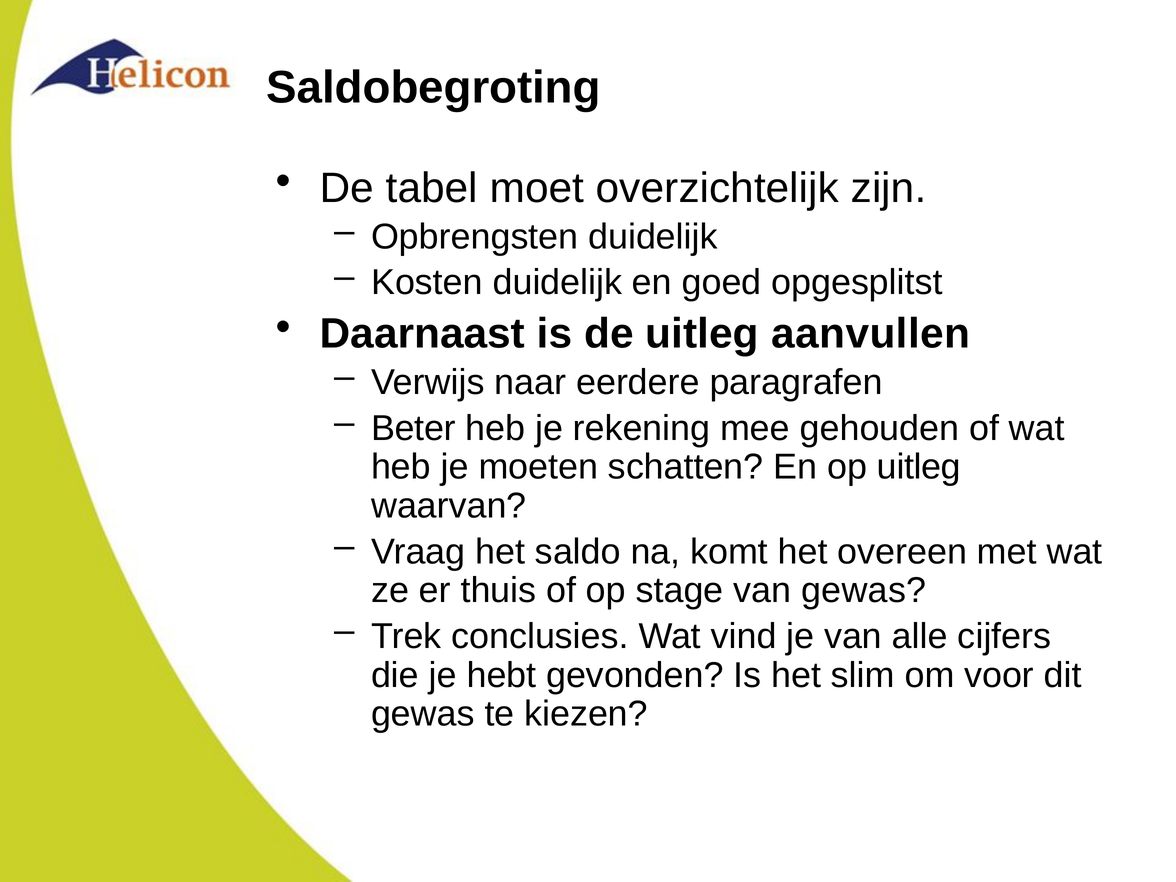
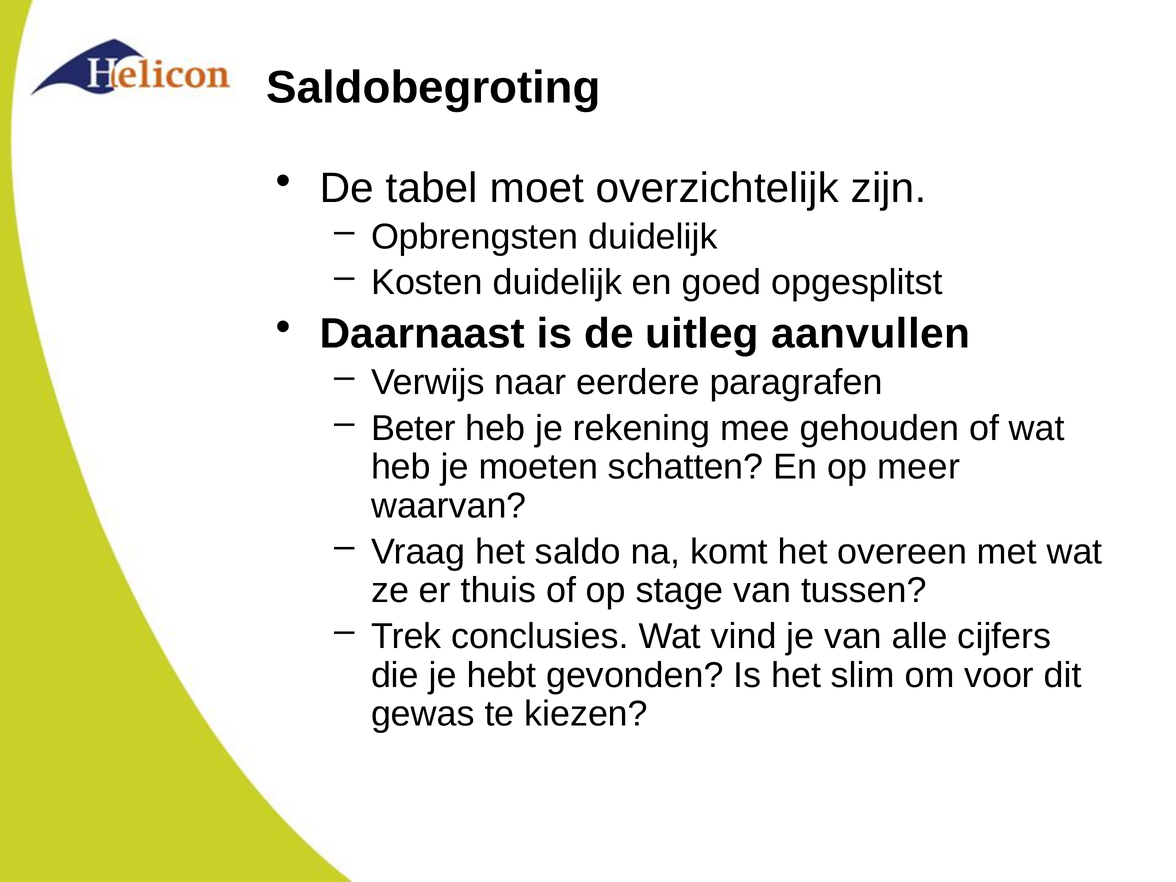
op uitleg: uitleg -> meer (919, 467)
van gewas: gewas -> tussen (864, 591)
